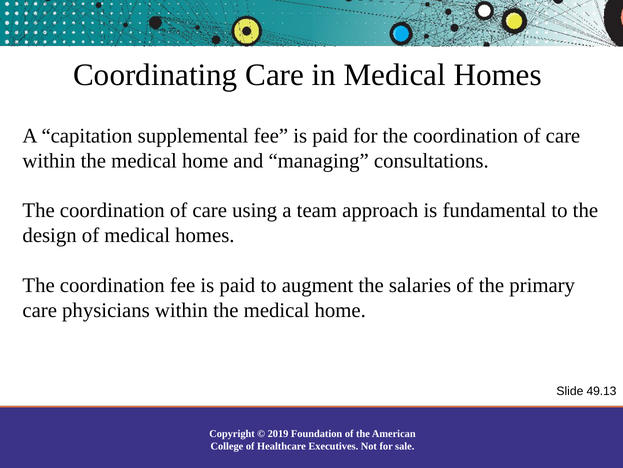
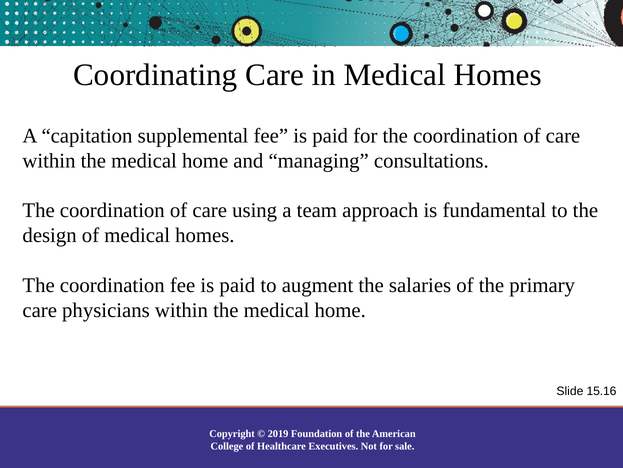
49.13: 49.13 -> 15.16 (602, 391)
